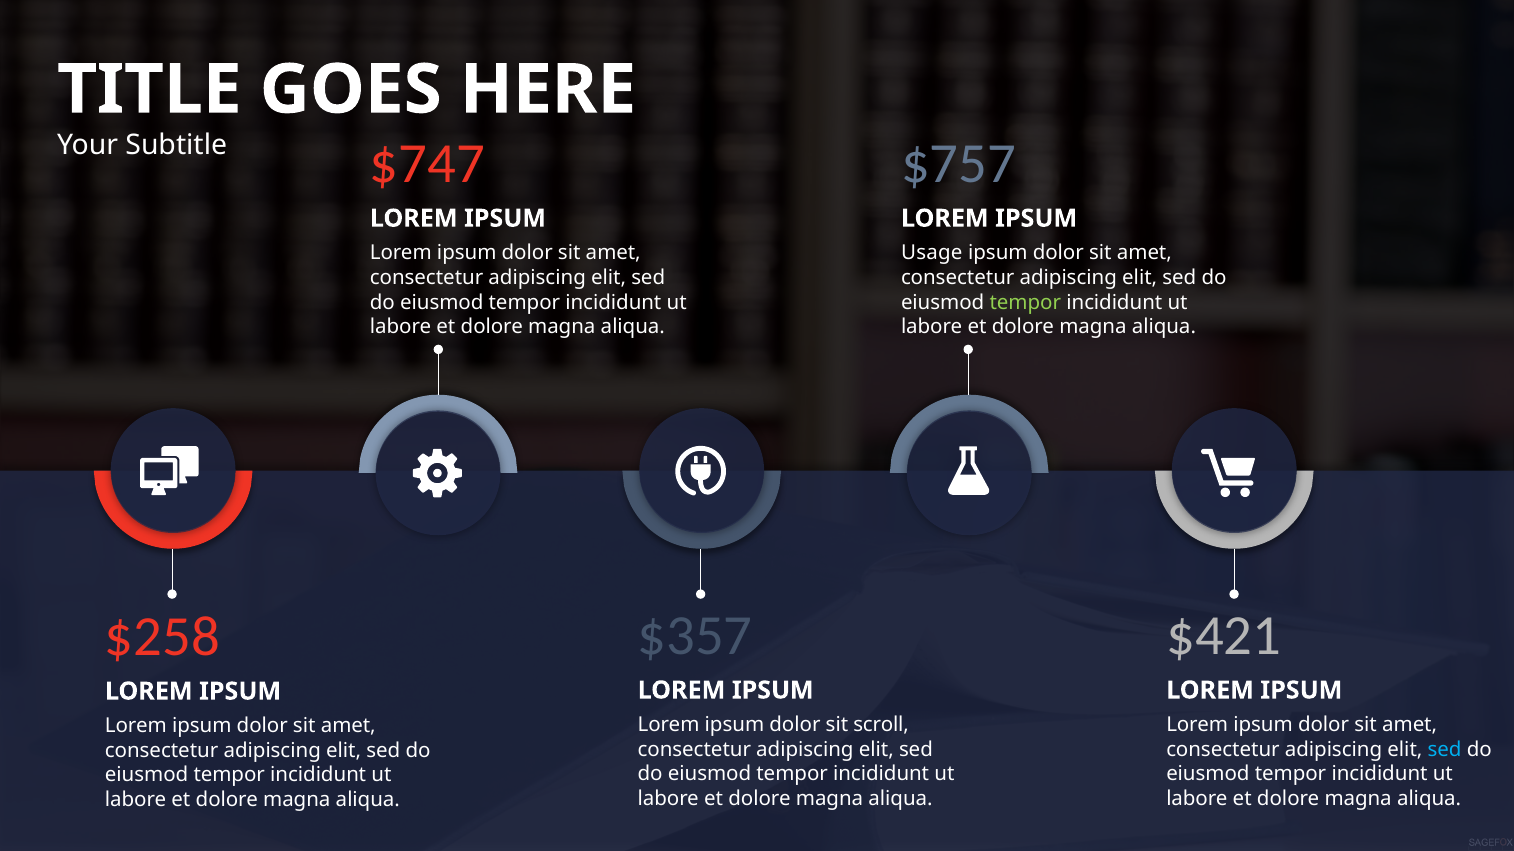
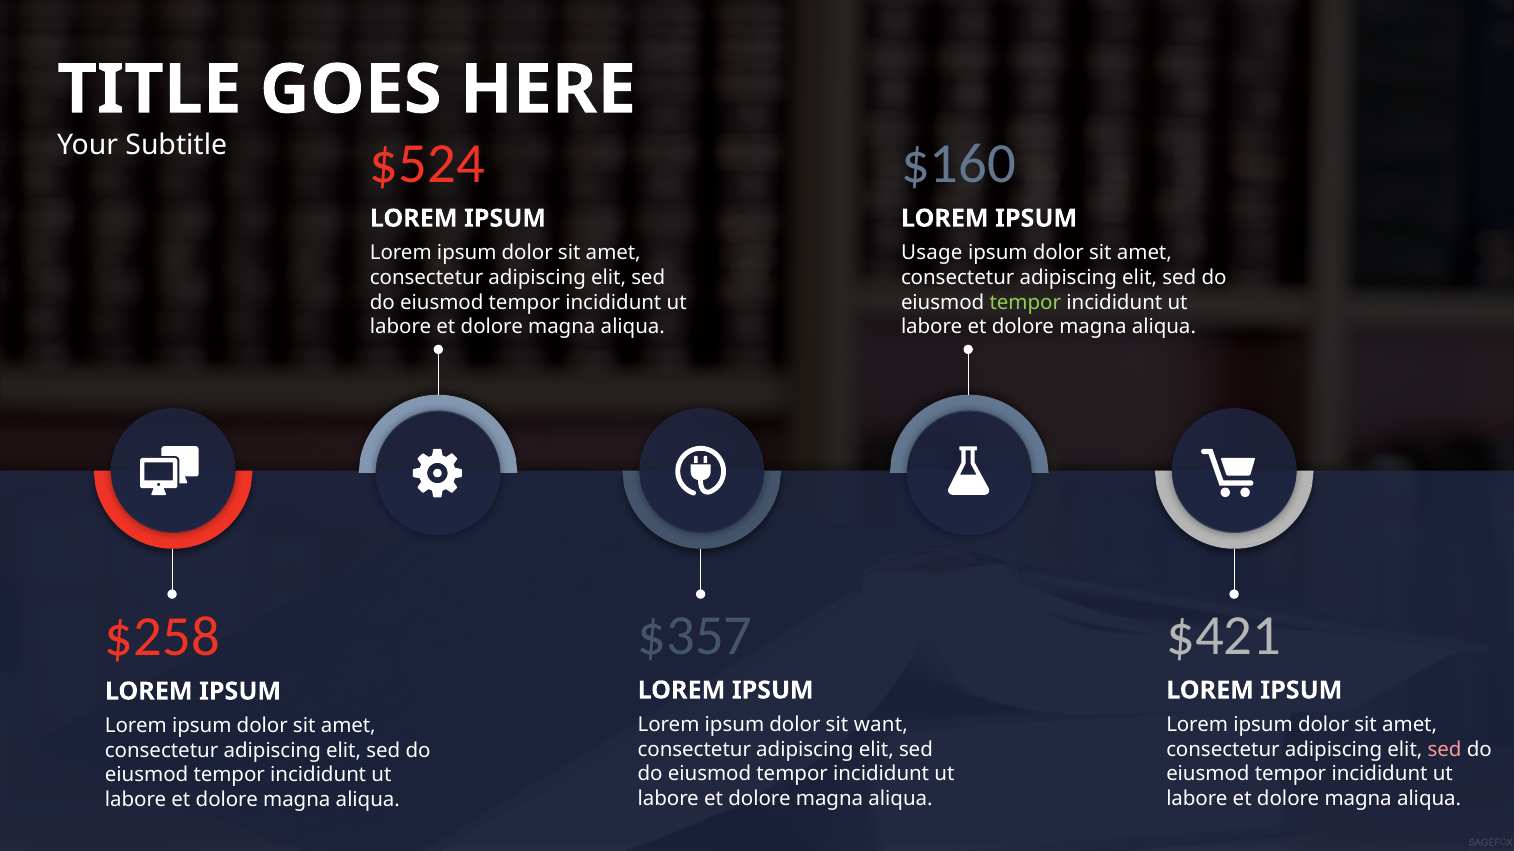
$747: $747 -> $524 (427, 164)
$757: $757 -> $160 (959, 164)
scroll: scroll -> want (881, 725)
sed colour: light blue -> pink (1445, 750)
